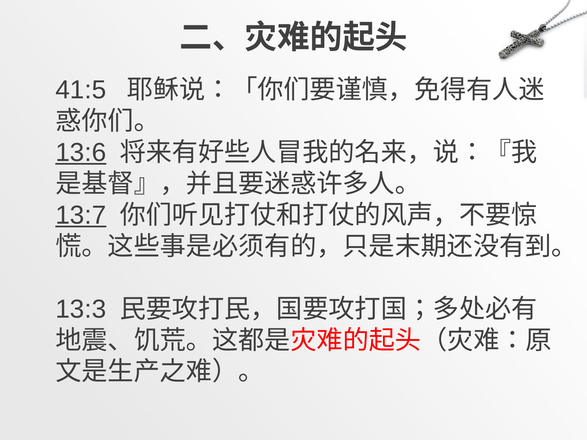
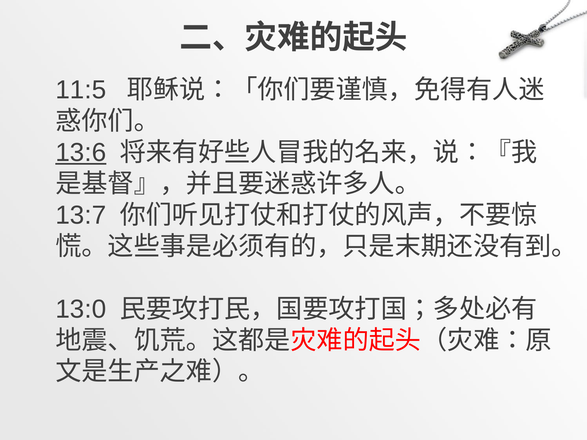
41:5: 41:5 -> 11:5 (81, 90)
13:7 underline: present -> none (81, 215)
13:3: 13:3 -> 13:0 (81, 309)
